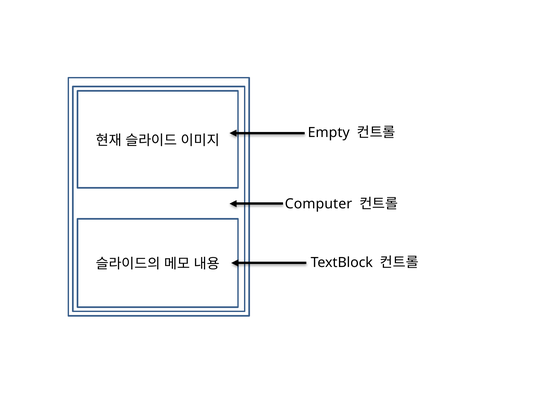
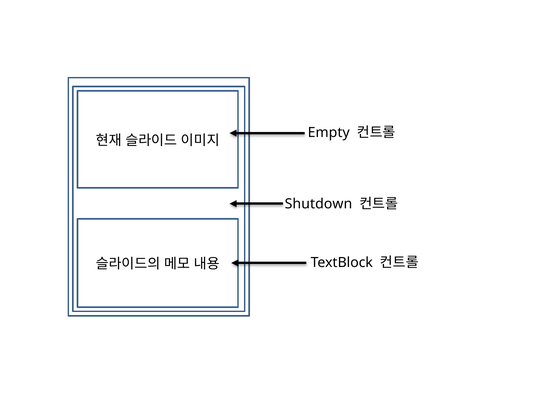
Computer: Computer -> Shutdown (318, 204)
